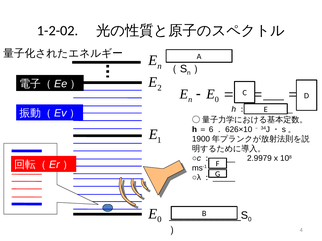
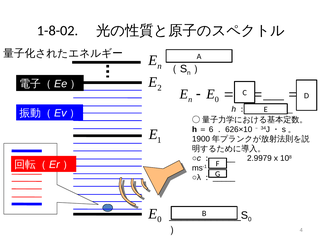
1-2-02: 1-2-02 -> 1-8-02 (58, 31)
